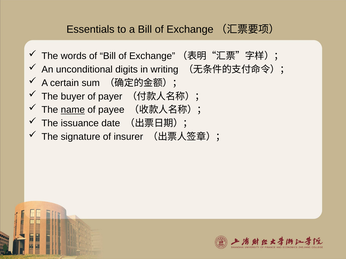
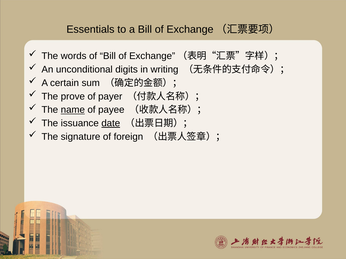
buyer: buyer -> prove (73, 97)
date underline: none -> present (111, 123)
insurer: insurer -> foreign (128, 137)
